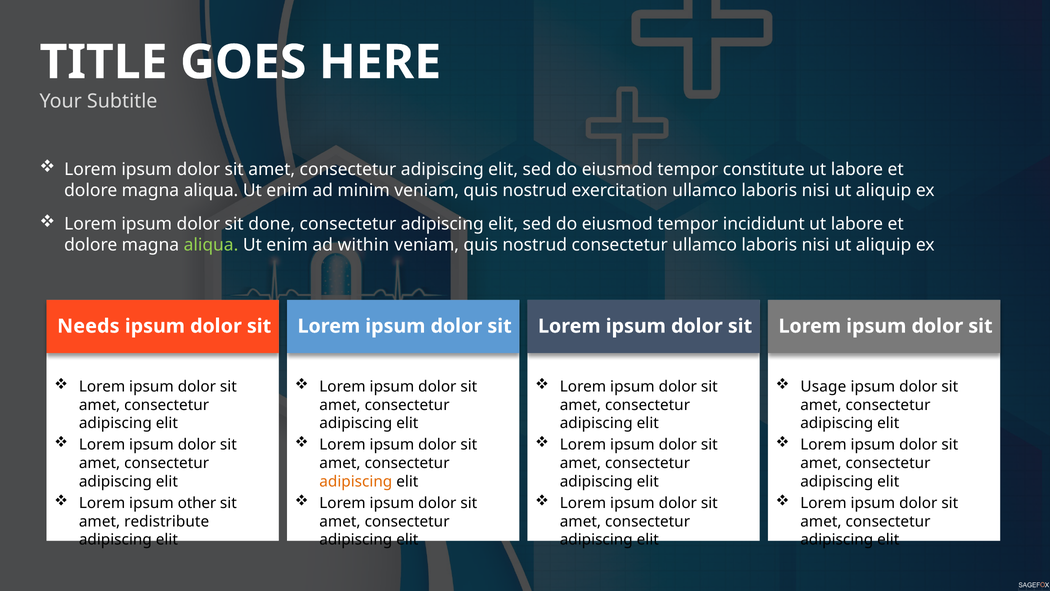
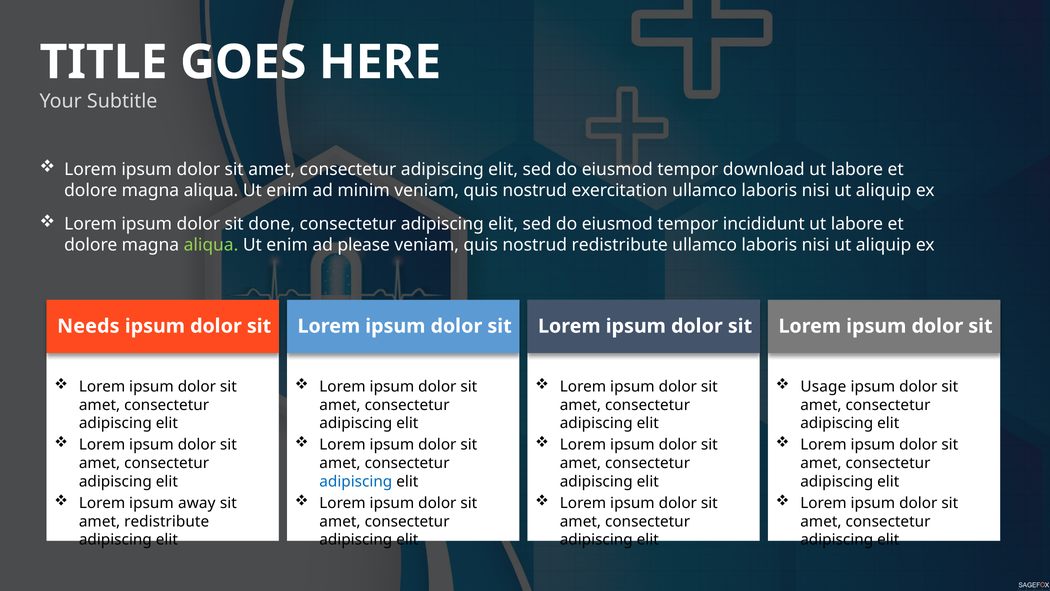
constitute: constitute -> download (764, 169)
within: within -> please (364, 245)
nostrud consectetur: consectetur -> redistribute (620, 245)
adipiscing colour: orange -> blue (356, 481)
other: other -> away (197, 503)
